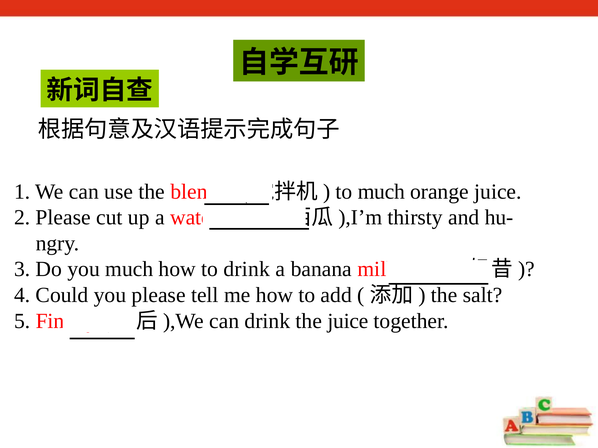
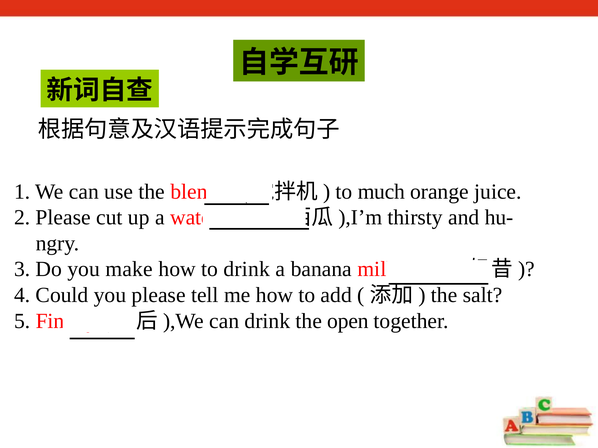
you much: much -> make (129, 269)
the juice: juice -> open (348, 321)
